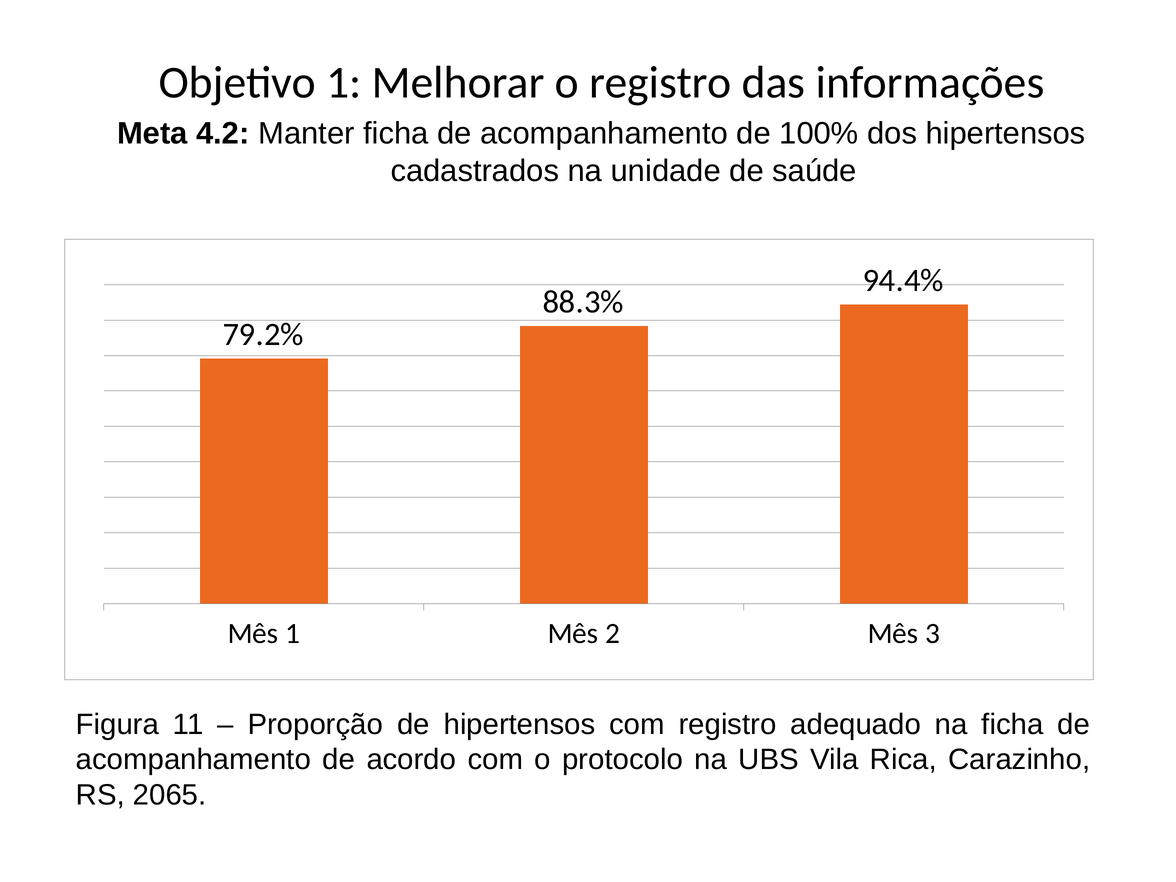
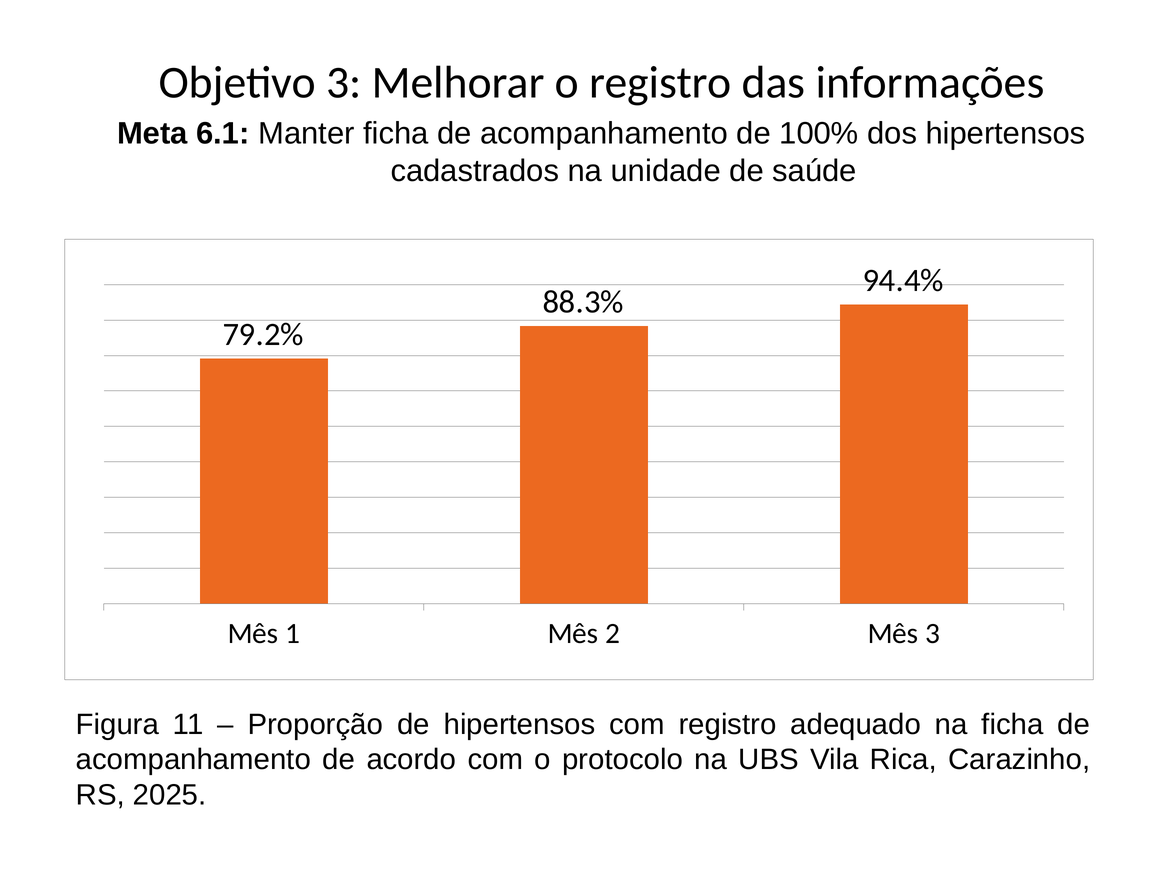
Objetivo 1: 1 -> 3 (344, 82)
4.2: 4.2 -> 6.1 (223, 134)
2065: 2065 -> 2025 (170, 795)
